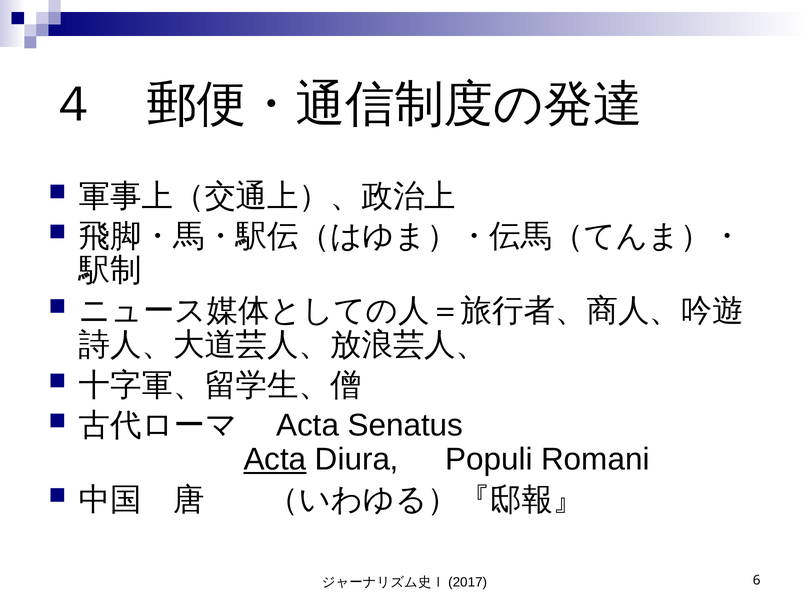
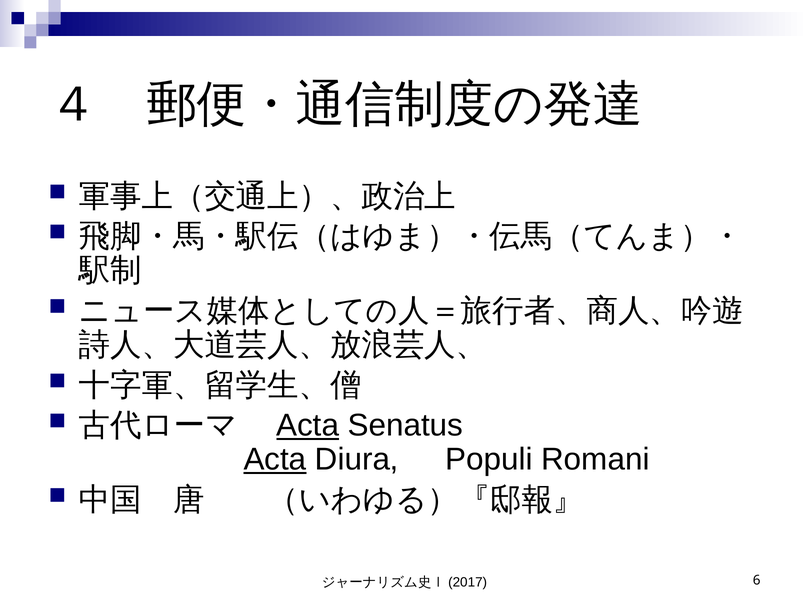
Acta underline: none -> present (308, 425)
